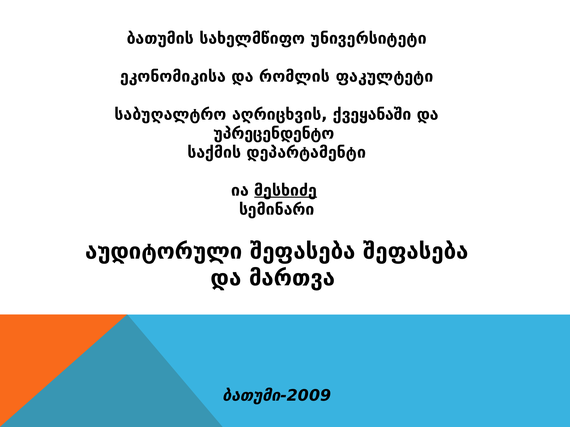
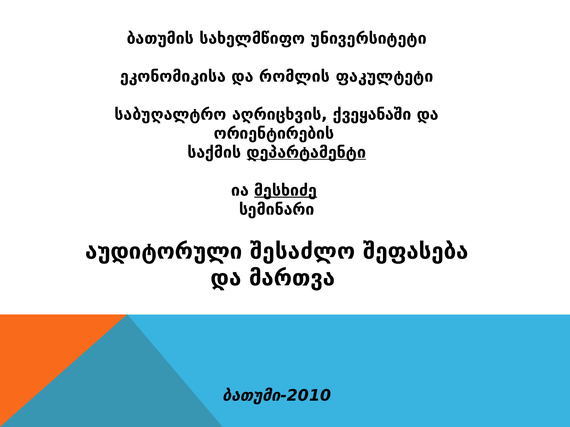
უპრეცენდენტო: უპრეცენდენტო -> ორიენტირების (274, 134)
დეპარტამენტი underline: none -> present (306, 153)
აუდიტორული შეფასება: შეფასება -> შესაძლო (303, 252)
ბათუმი-2009: ბათუმი-2009 -> ბათუმი-2010 (277, 396)
